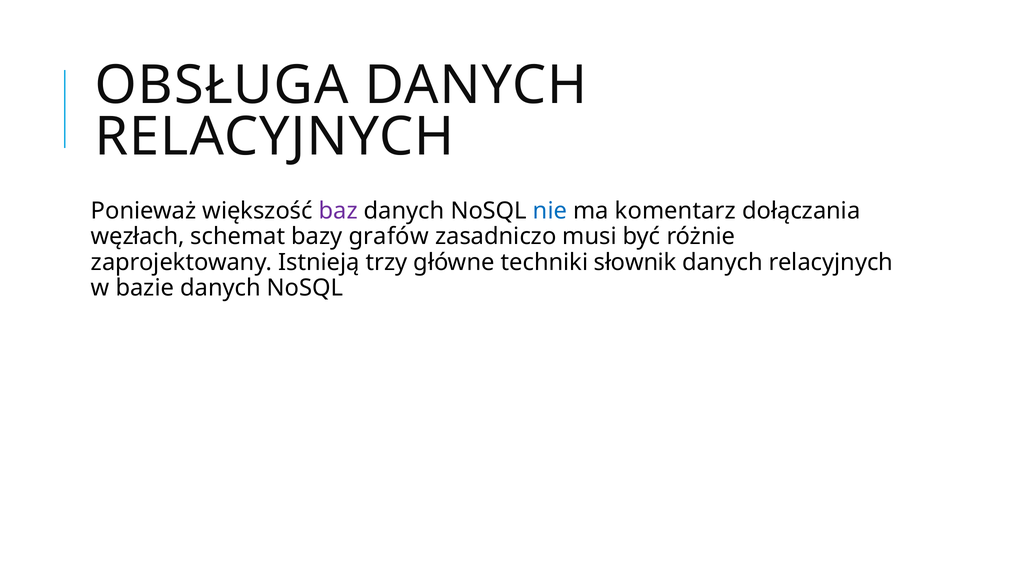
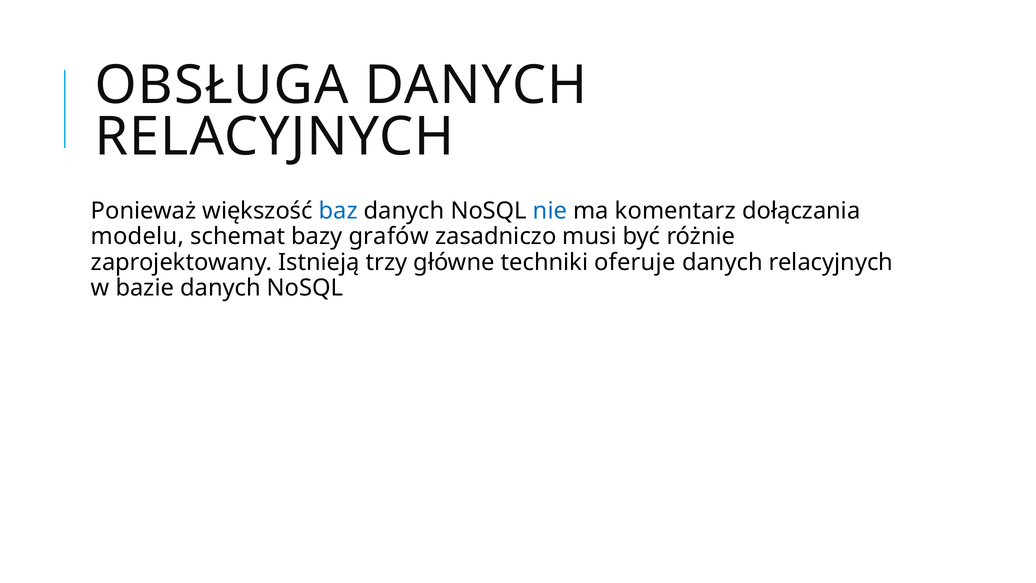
baz colour: purple -> blue (338, 211)
węzłach: węzłach -> modelu (137, 236)
słownik: słownik -> oferuje (635, 262)
